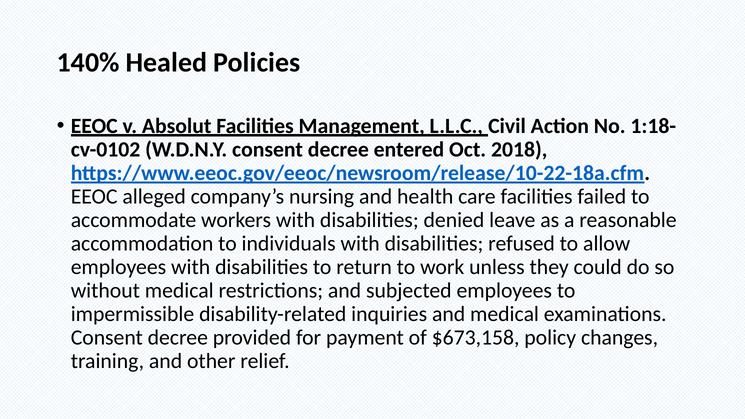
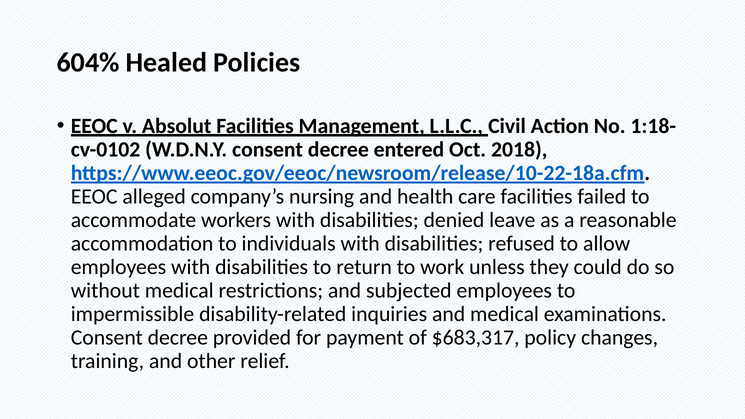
140%: 140% -> 604% (88, 63)
$673,158: $673,158 -> $683,317 (476, 338)
